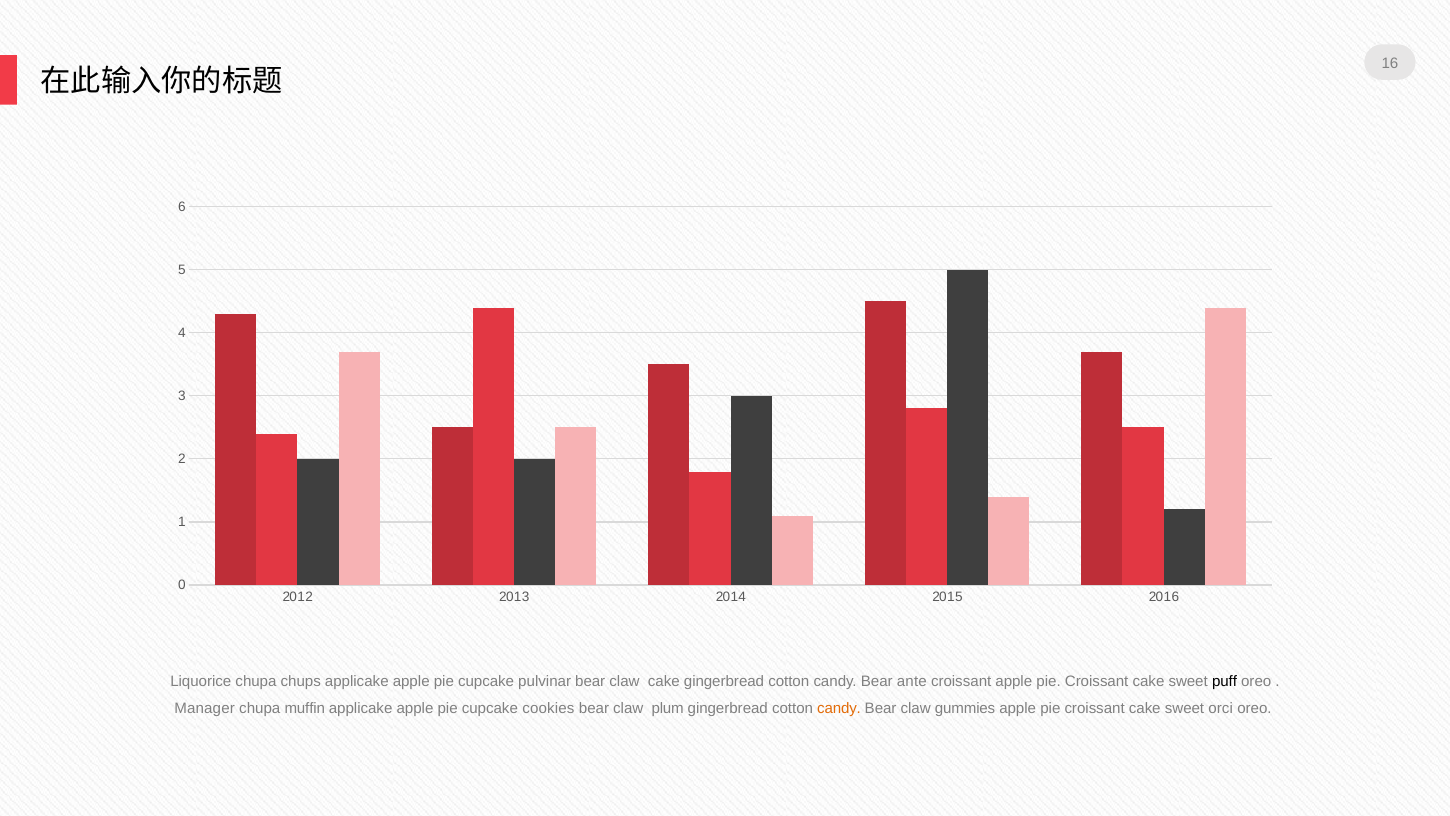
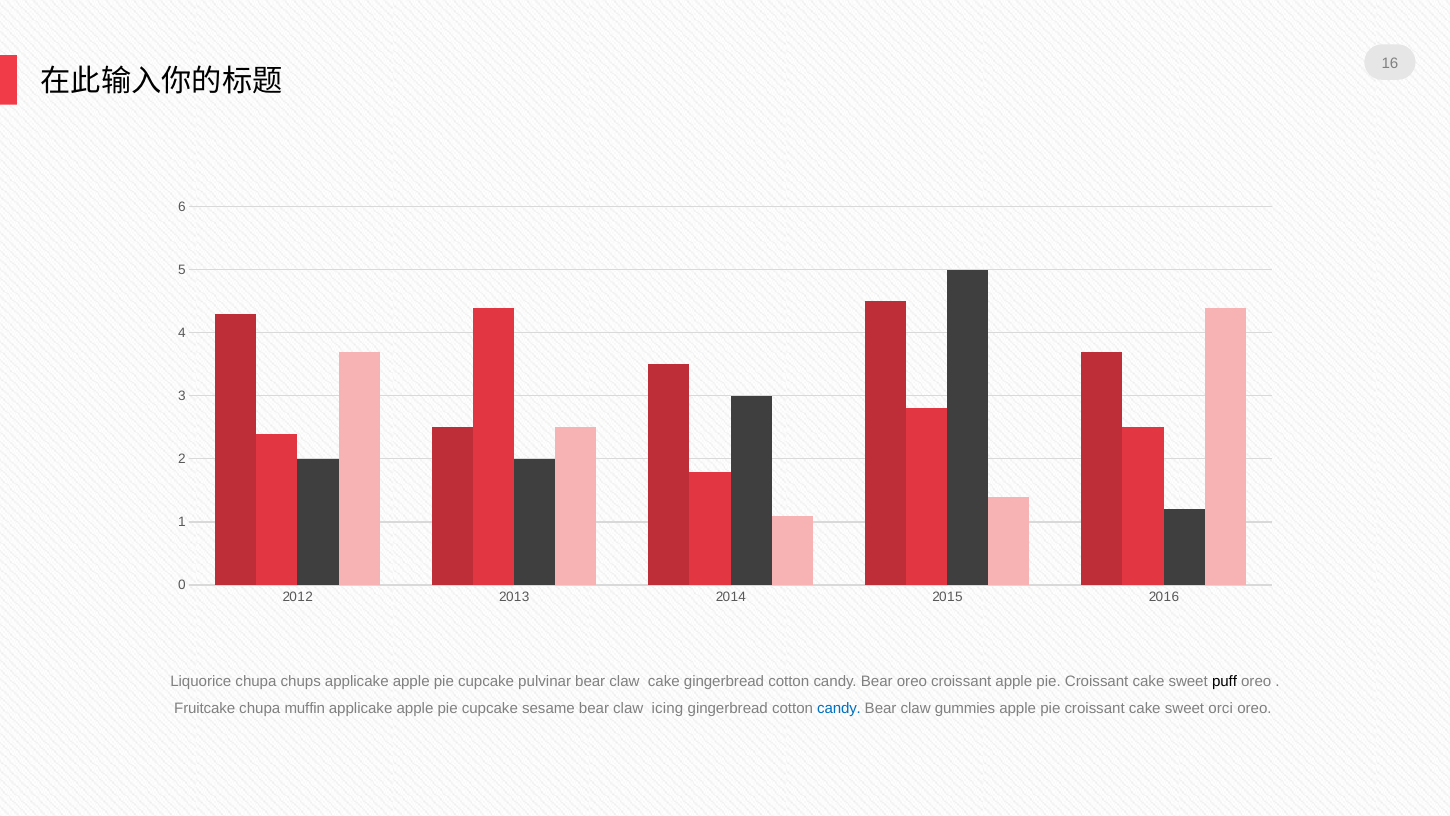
Bear ante: ante -> oreo (912, 681)
Manager: Manager -> Fruitcake (205, 708)
cookies: cookies -> sesame (548, 708)
plum: plum -> icing (668, 708)
candy colour: orange -> blue (839, 708)
